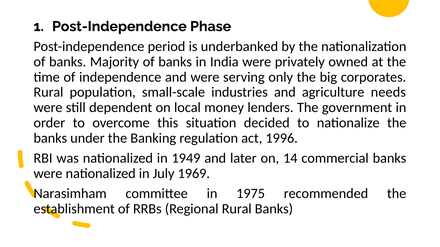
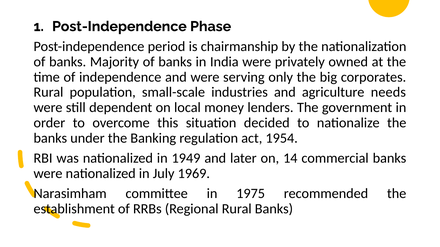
underbanked: underbanked -> chairmanship (240, 46)
1996: 1996 -> 1954 (282, 139)
